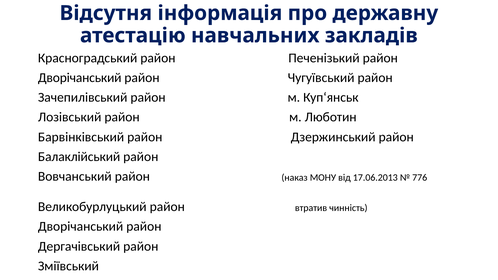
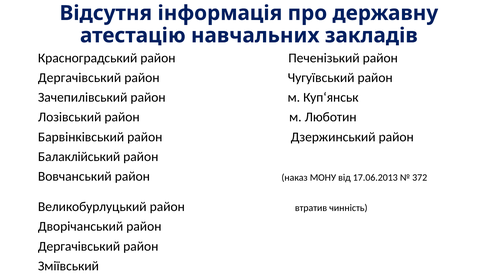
Дворічанський: Дворічанський -> Дергачівський (80, 78)
776: 776 -> 372 (420, 178)
